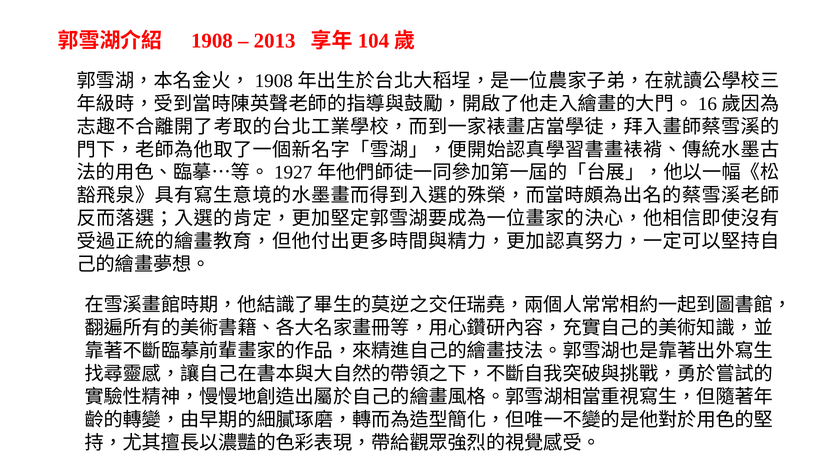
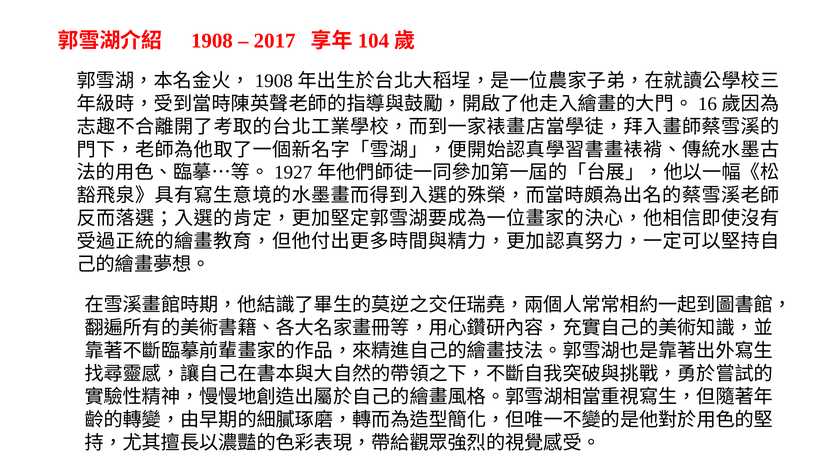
2013: 2013 -> 2017 (275, 41)
